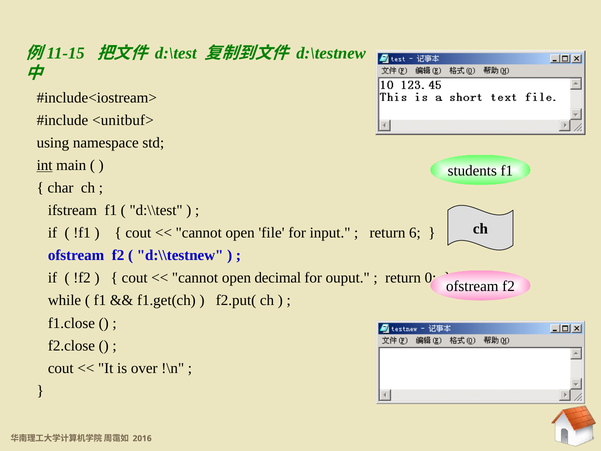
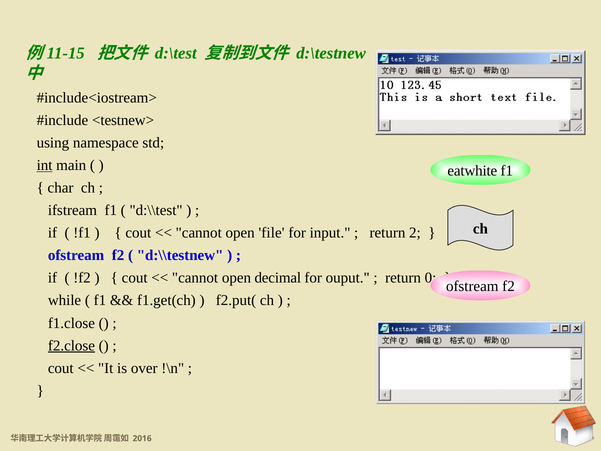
<unitbuf>: <unitbuf> -> <testnew> (123, 120)
students: students -> eatwhite (472, 171)
6: 6 -> 2 (415, 233)
f2.close underline: none -> present (71, 345)
